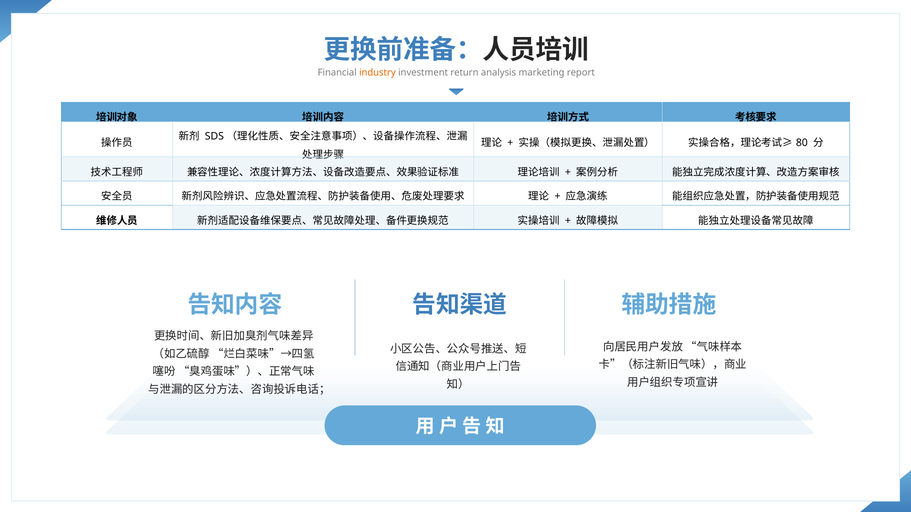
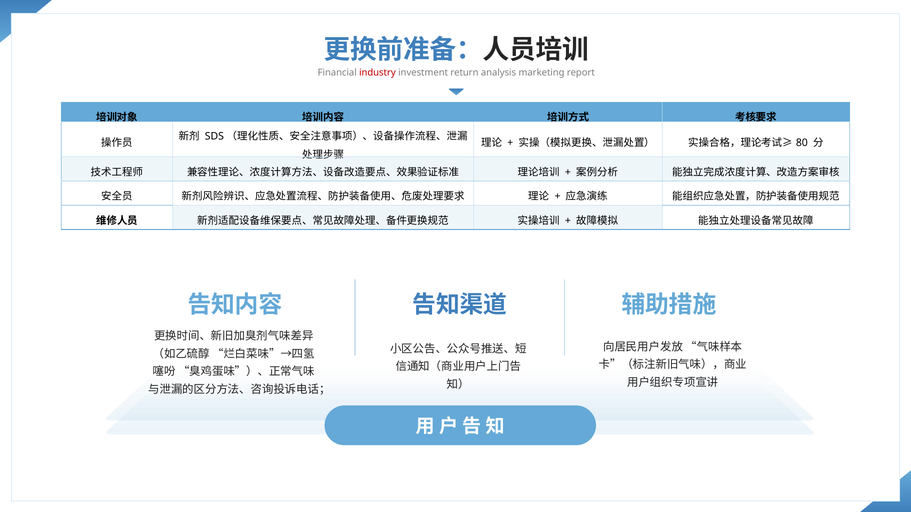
industry colour: orange -> red (377, 73)
